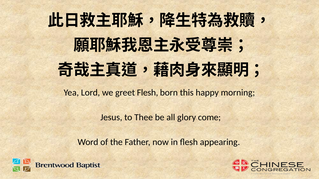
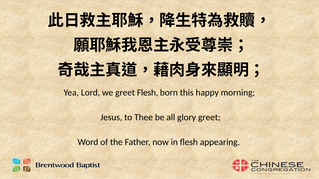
glory come: come -> greet (209, 118)
